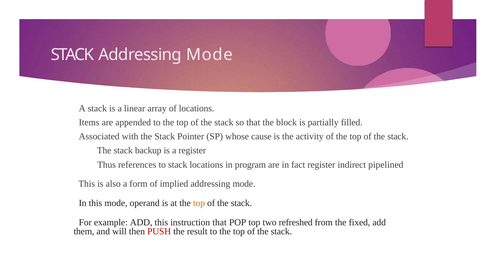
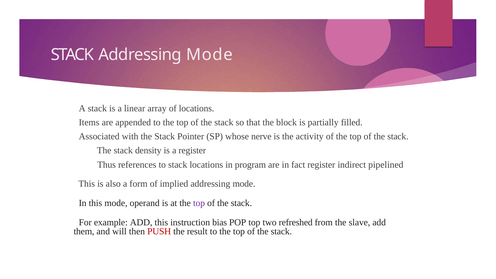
cause: cause -> nerve (261, 136)
backup: backup -> density (148, 151)
top colour: orange -> purple (199, 203)
instruction that: that -> bias (220, 222)
fixed: fixed -> slave (359, 222)
